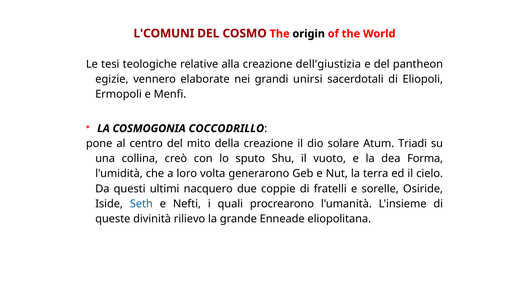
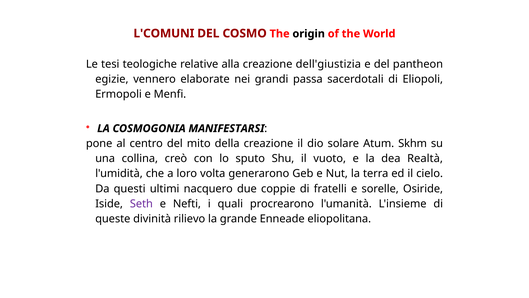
unirsi: unirsi -> passa (308, 79)
COCCODRILLO: COCCODRILLO -> MANIFESTARSI (226, 128)
Triadi: Triadi -> Skhm (413, 143)
Forma: Forma -> Realtà (425, 158)
Seth colour: blue -> purple (141, 204)
